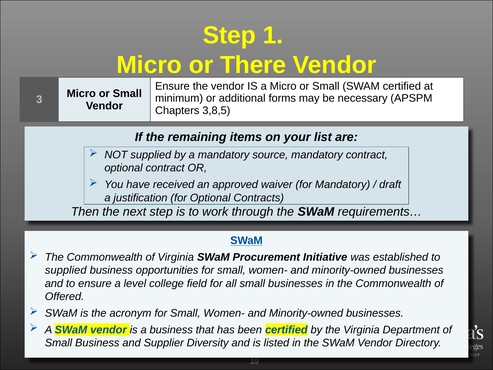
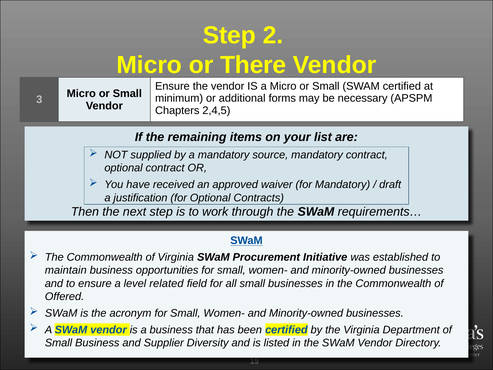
1: 1 -> 2 (273, 35)
3,8,5: 3,8,5 -> 2,4,5 (216, 110)
supplied: supplied -> maintain (66, 270)
college: college -> related (166, 283)
